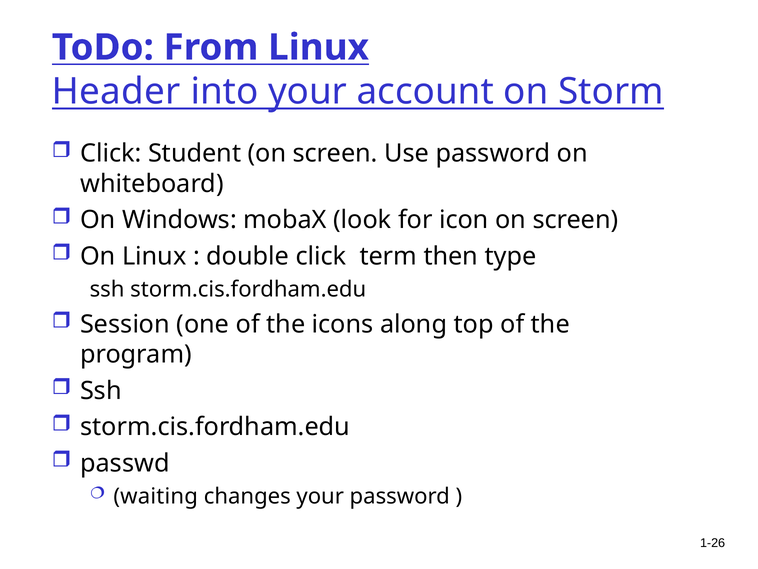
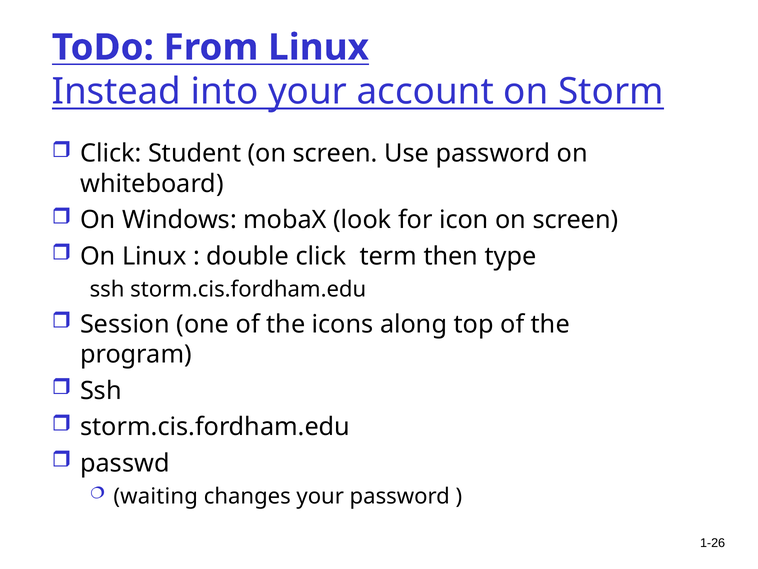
Header: Header -> Instead (116, 92)
